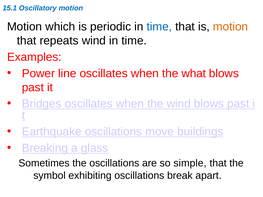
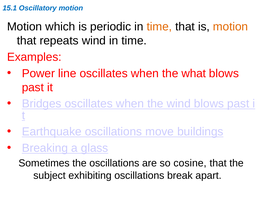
time colour: blue -> orange (159, 27)
simple: simple -> cosine (190, 163)
symbol: symbol -> subject (49, 176)
